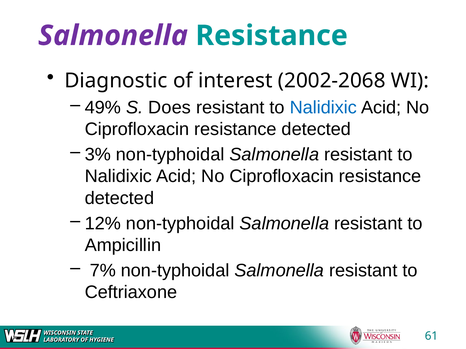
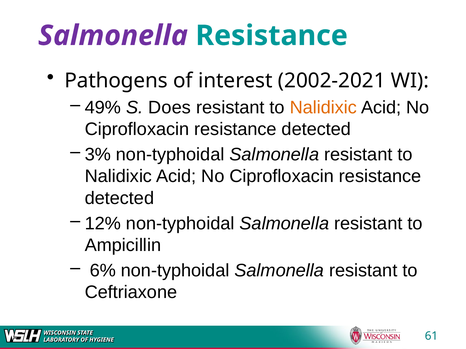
Diagnostic: Diagnostic -> Pathogens (116, 81)
2002-2068: 2002-2068 -> 2002-2021 (332, 81)
Nalidixic colour: blue -> orange (323, 108)
7%: 7% -> 6% (103, 271)
